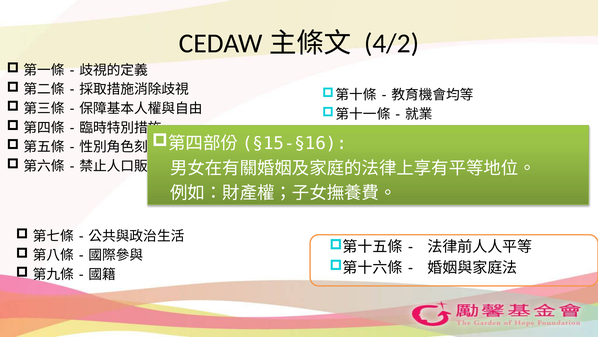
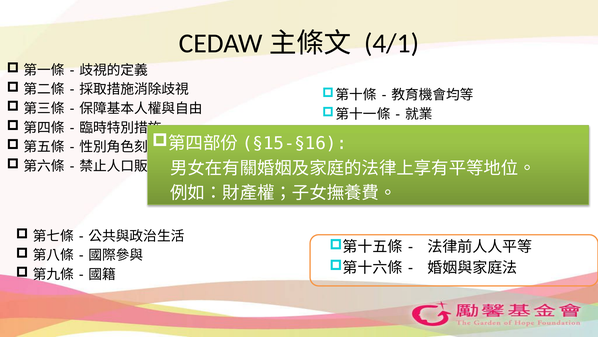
4/2: 4/2 -> 4/1 (392, 43)
